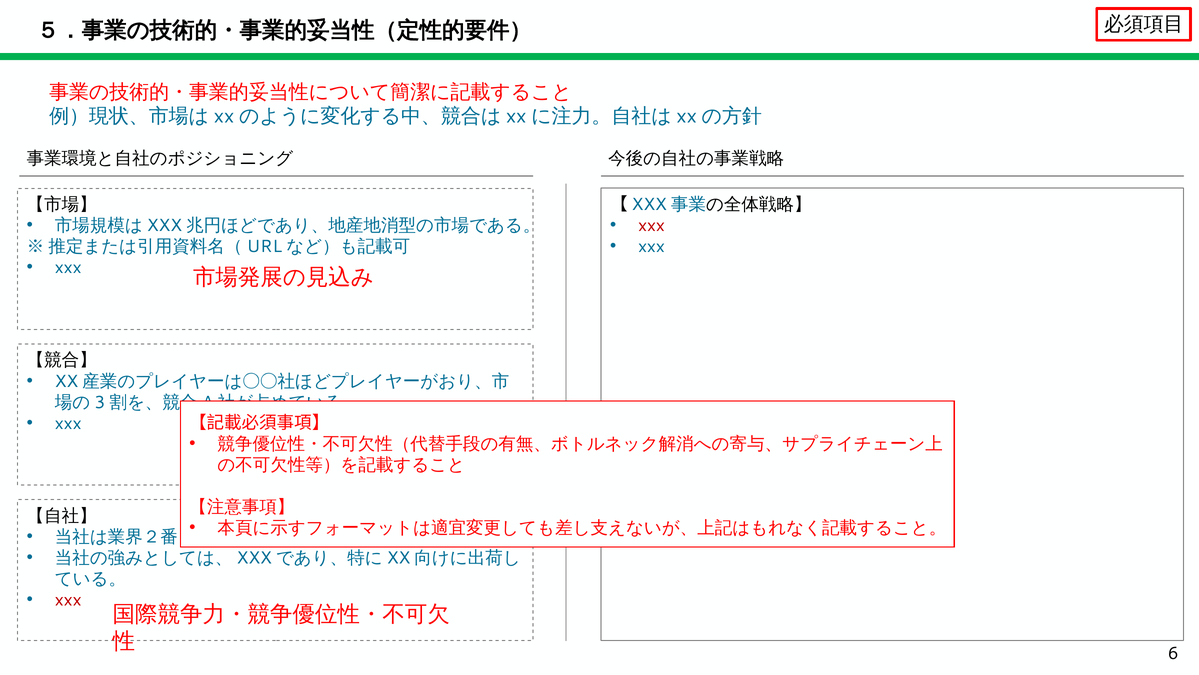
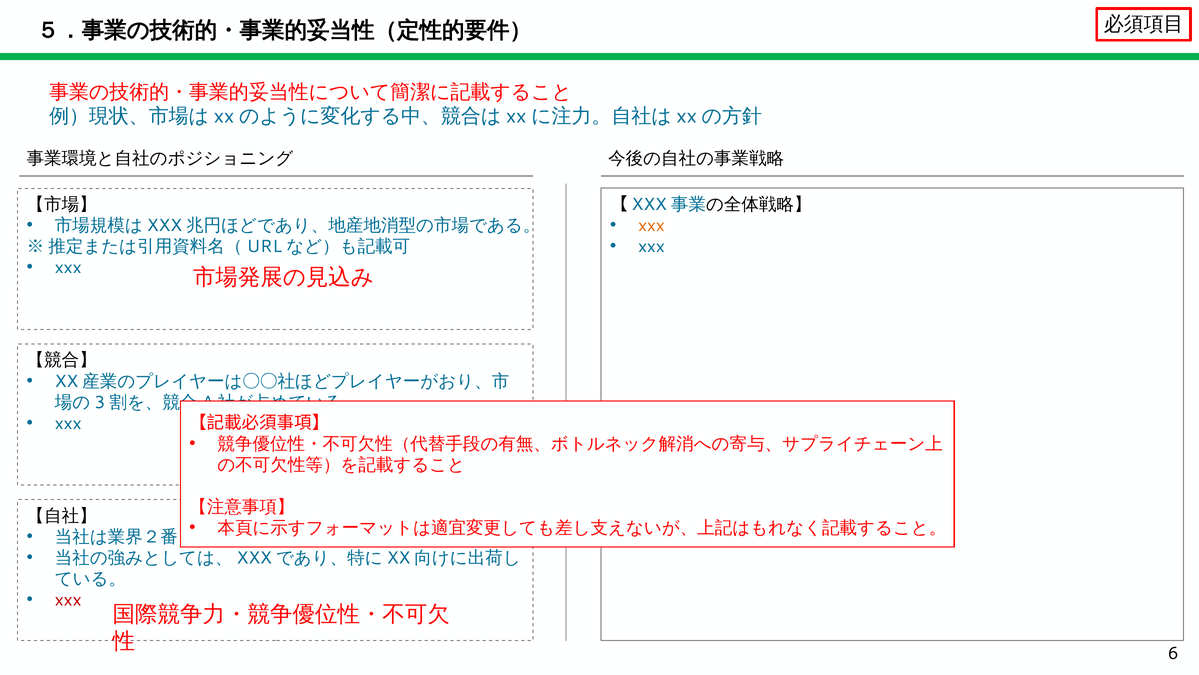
xxx colour: red -> orange (652, 225)
